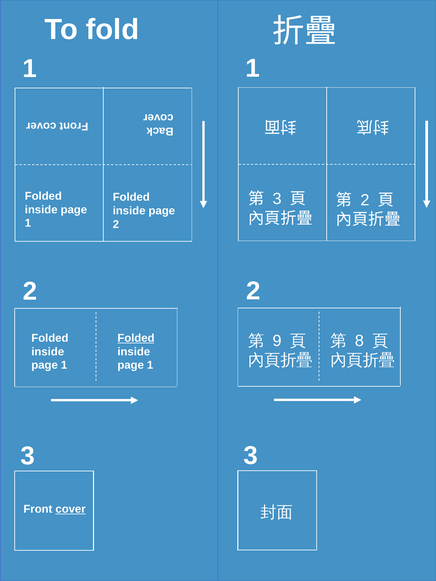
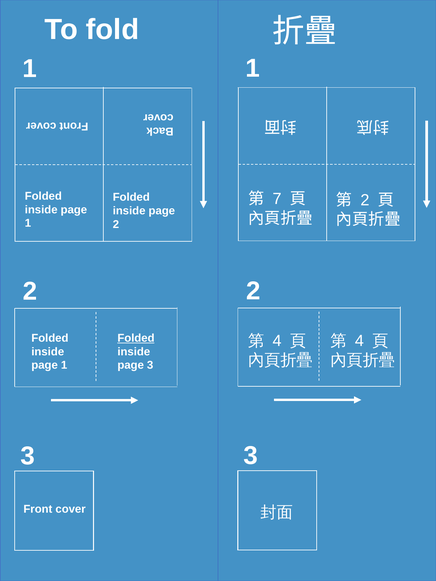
3: 3 -> 7 (277, 199)
9: 9 -> 4 (277, 341)
8: 8 -> 4 (359, 341)
1: 1 -> 3 (150, 365)
cover underline: present -> none (71, 509)
